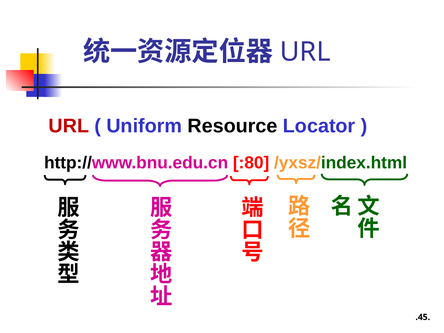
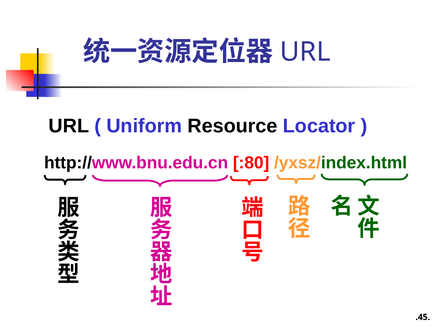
URL colour: red -> black (69, 126)
